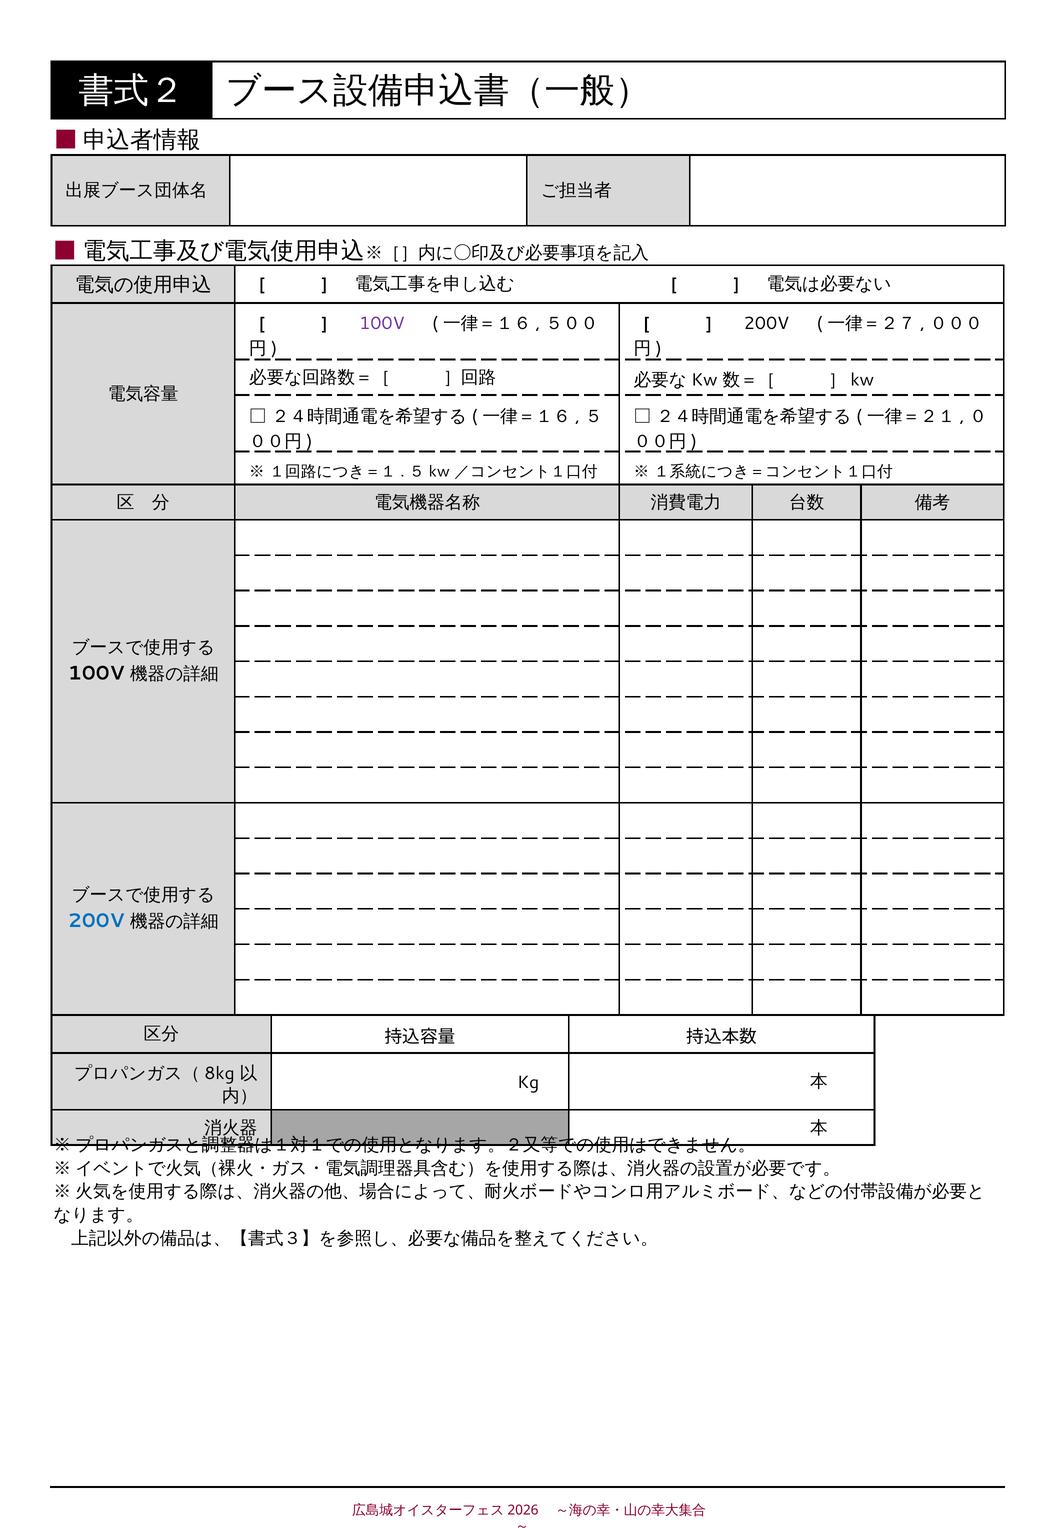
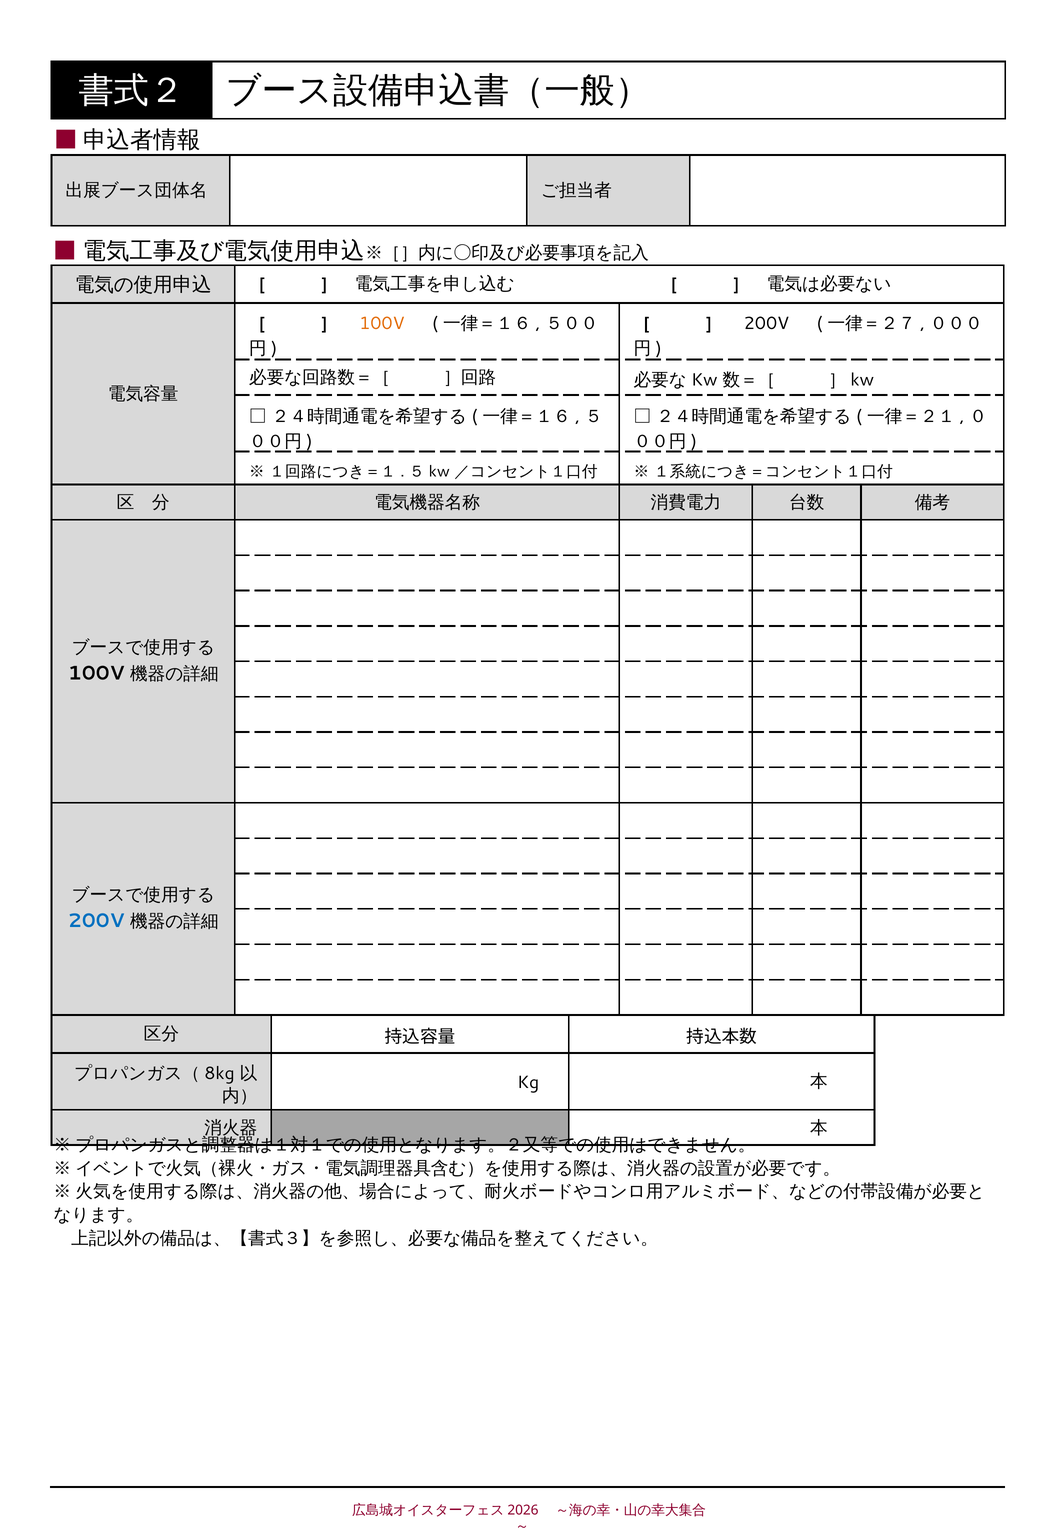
100V colour: purple -> orange (382, 323)
